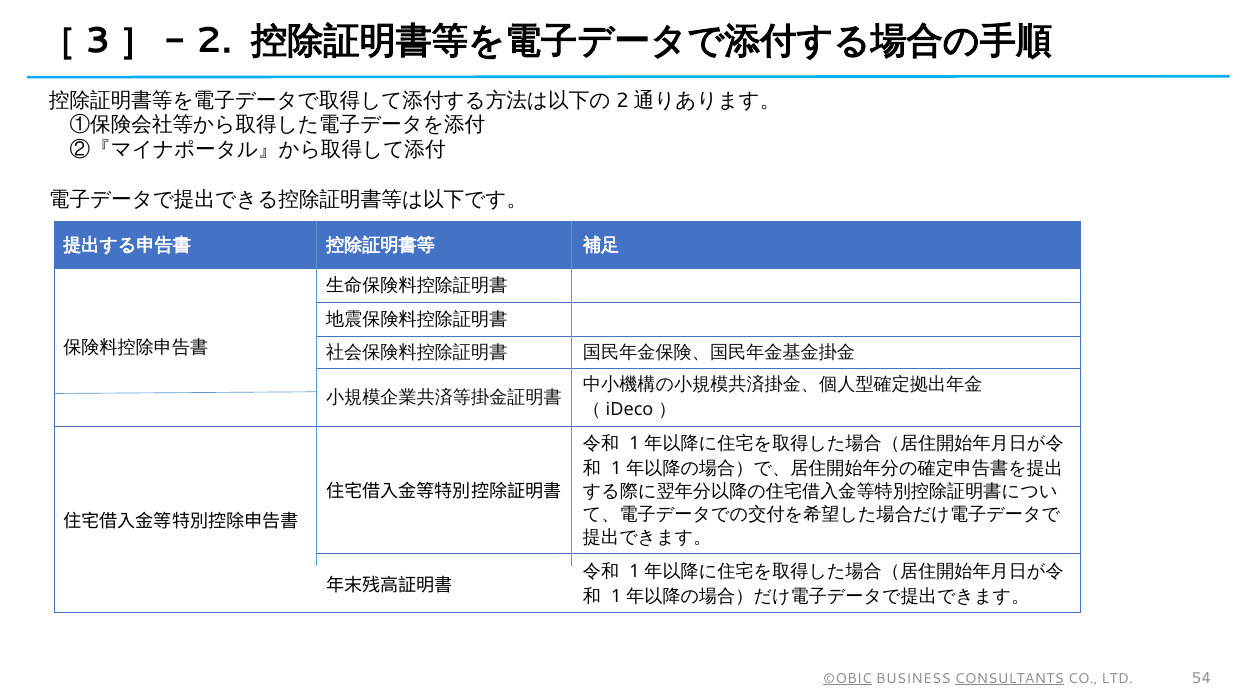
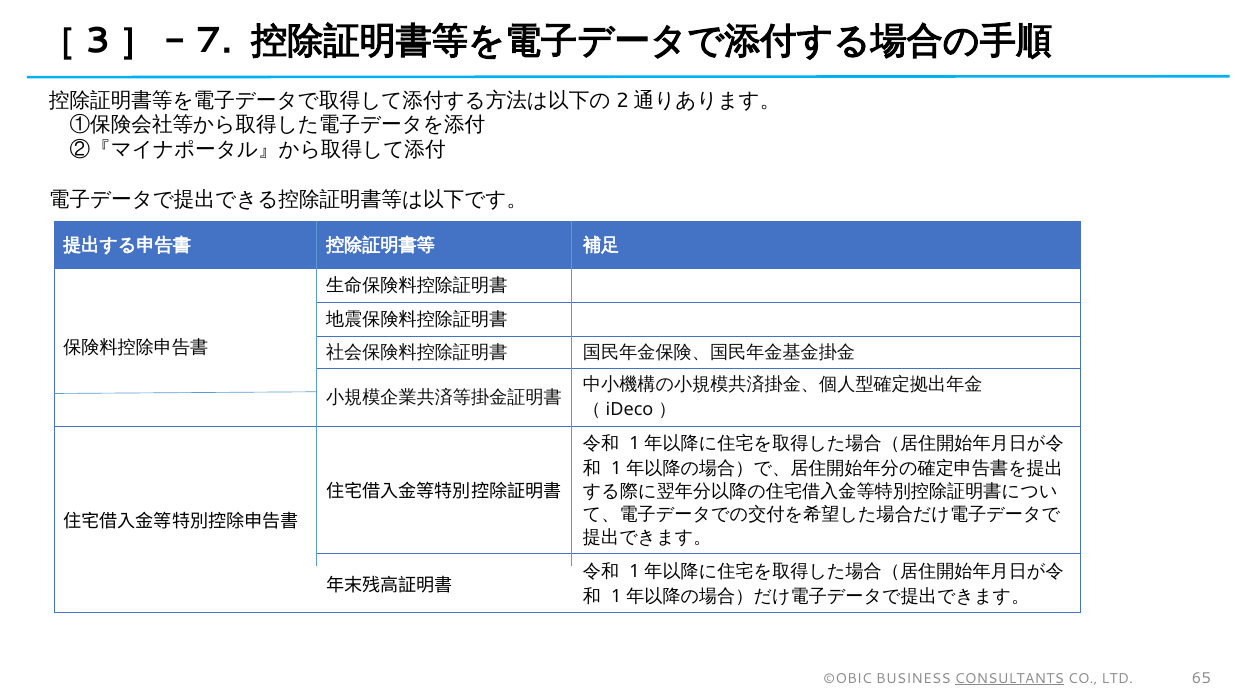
2: 2 -> 7 (214, 41)
©OBIC underline: present -> none (848, 679)
54: 54 -> 65 (1201, 679)
